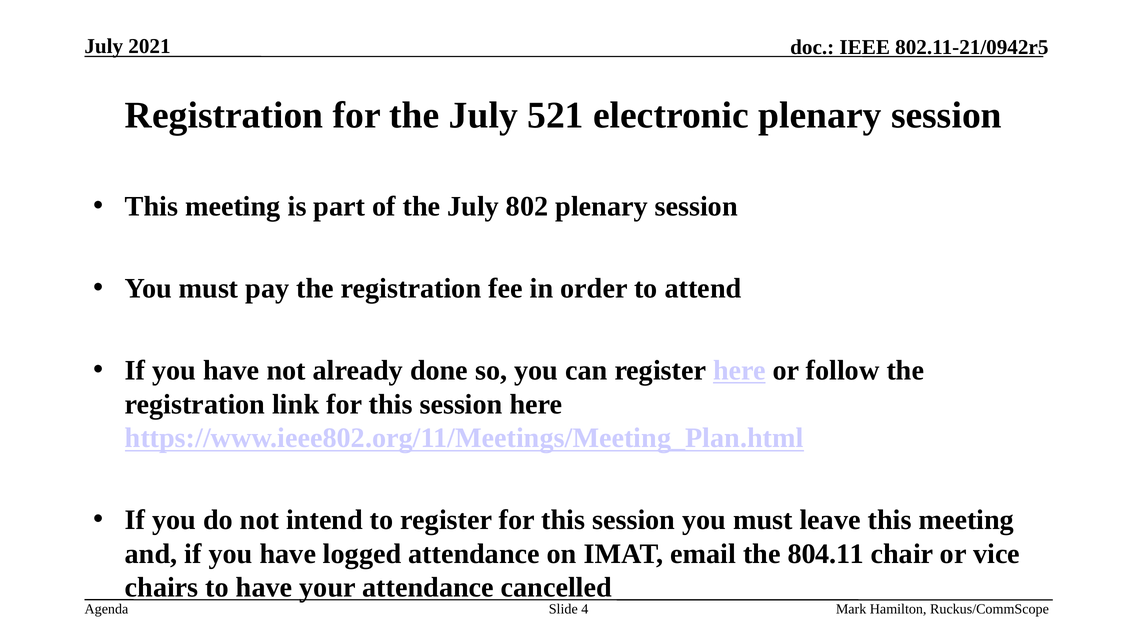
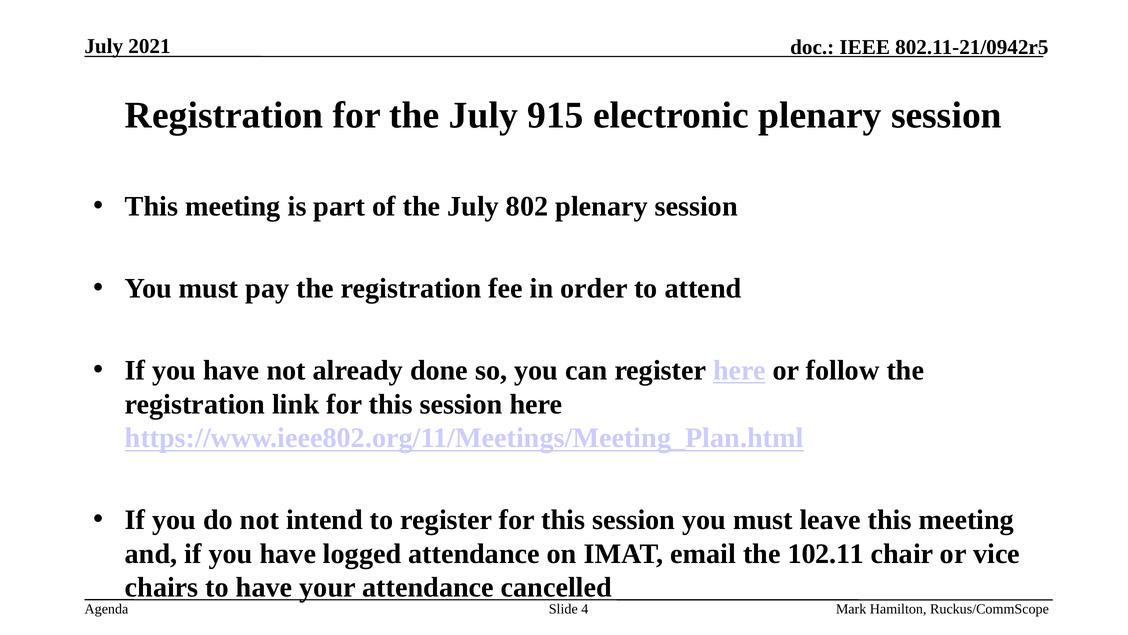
521: 521 -> 915 (555, 115)
804.11: 804.11 -> 102.11 (826, 553)
